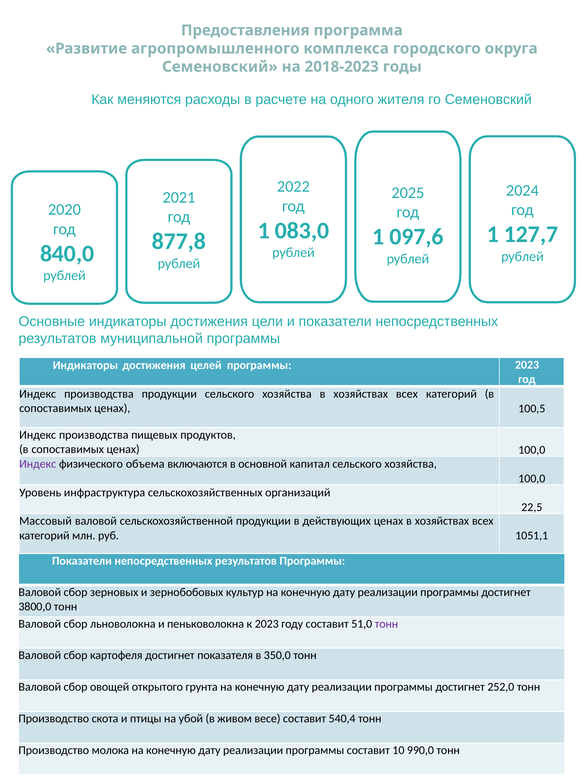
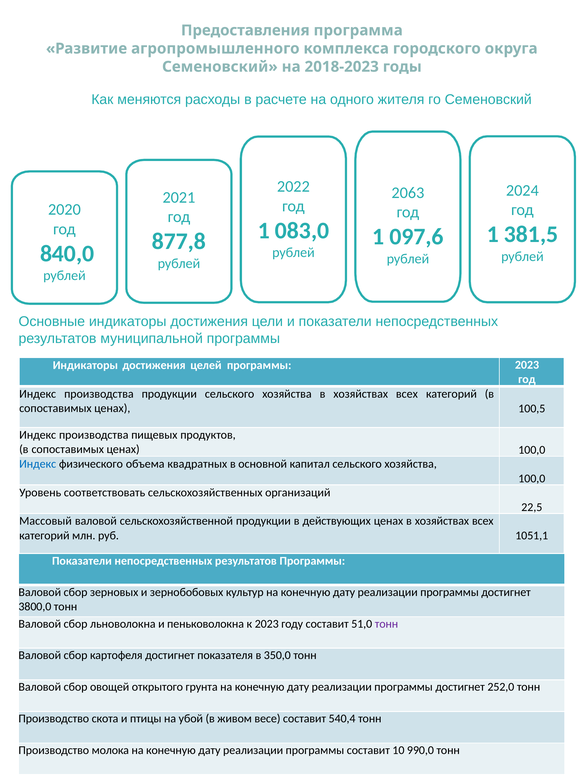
2025: 2025 -> 2063 (408, 193)
127,7: 127,7 -> 381,5 (531, 234)
Индекс colour: purple -> blue (38, 464)
включаются: включаются -> квадратных (197, 464)
инфраструктура: инфраструктура -> соответствовать (105, 492)
